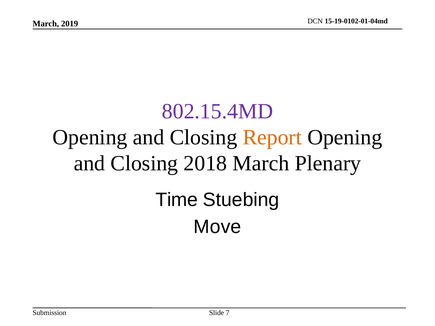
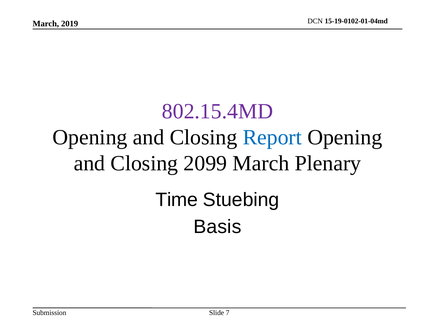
Report colour: orange -> blue (272, 137)
2018: 2018 -> 2099 (205, 164)
Move: Move -> Basis (217, 227)
